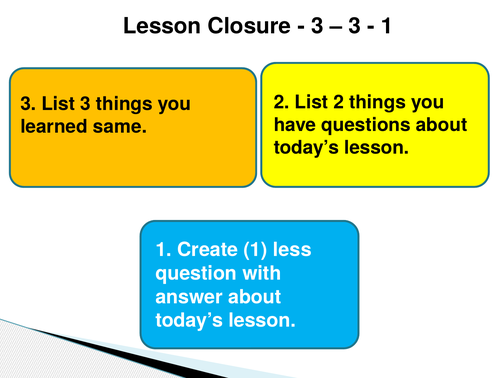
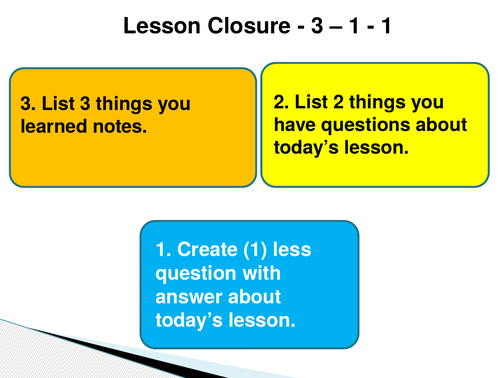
3: 3 -> 1 (355, 26)
same: same -> notes (120, 127)
